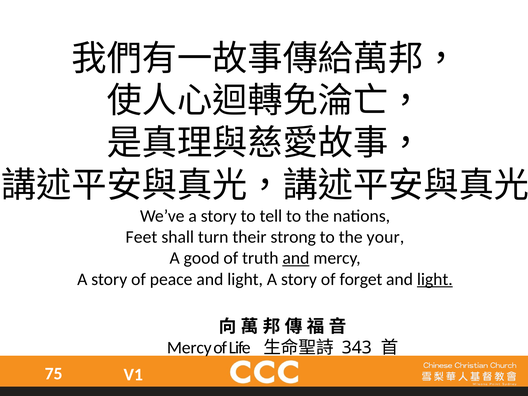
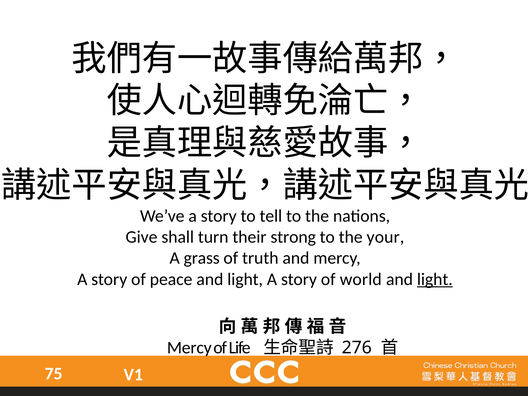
Feet: Feet -> Give (142, 237)
good: good -> grass (202, 258)
and underline: present -> none (296, 258)
forget: forget -> world (361, 279)
343: 343 -> 276 (357, 348)
